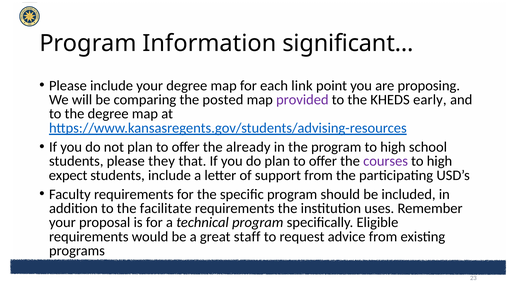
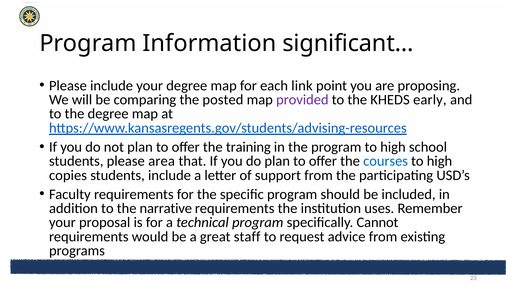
already: already -> training (248, 147)
they: they -> area (162, 161)
courses colour: purple -> blue (386, 161)
expect: expect -> copies (68, 175)
facilitate: facilitate -> narrative (166, 209)
Eligible: Eligible -> Cannot (377, 223)
